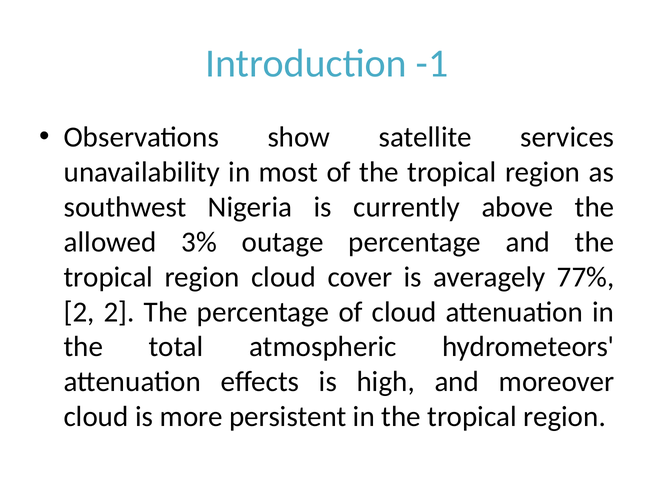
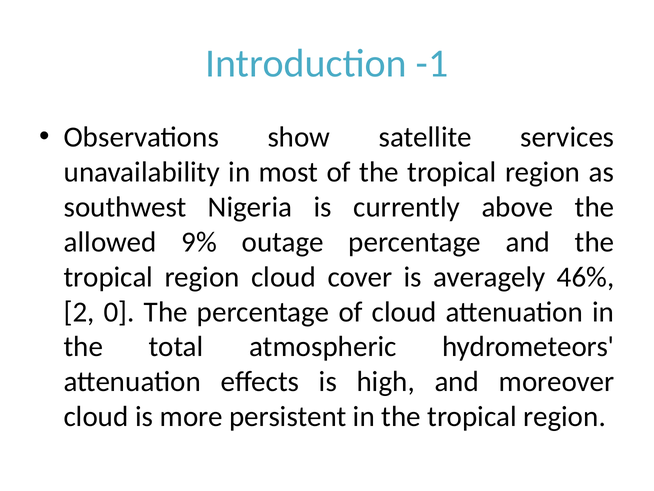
3%: 3% -> 9% (199, 242)
77%: 77% -> 46% (586, 277)
2 2: 2 -> 0 (119, 312)
